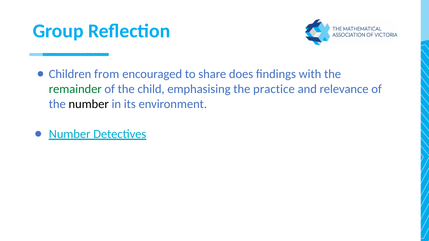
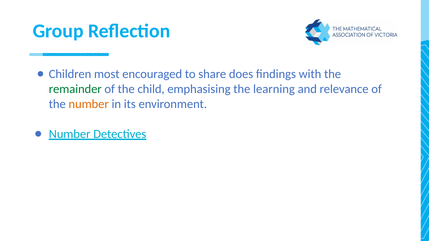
from: from -> most (107, 74)
practice: practice -> learning (274, 89)
number colour: black -> orange (89, 104)
